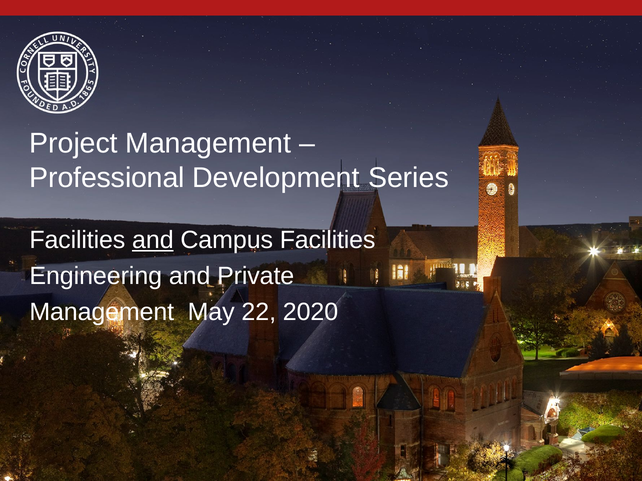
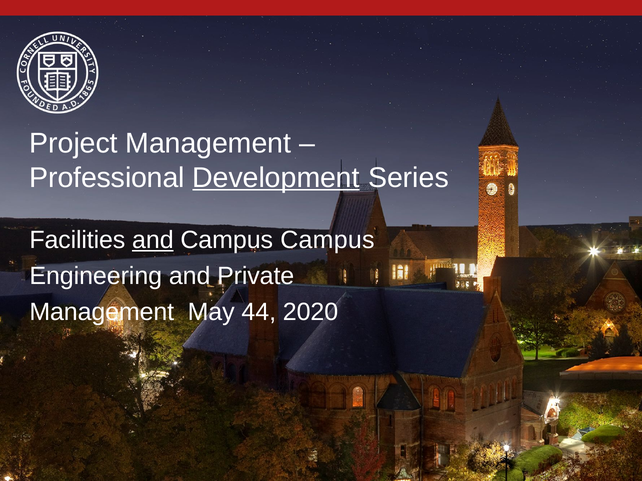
Development underline: none -> present (276, 178)
Campus Facilities: Facilities -> Campus (327, 240)
22: 22 -> 44 (259, 312)
